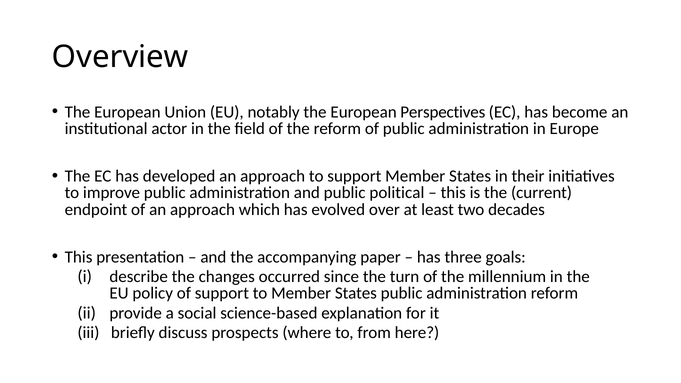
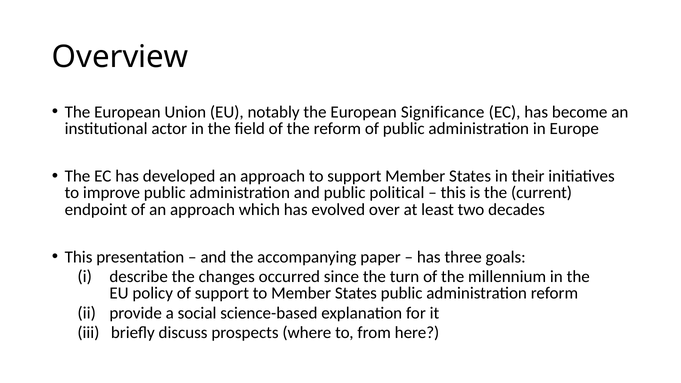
Perspectives: Perspectives -> Significance (443, 112)
